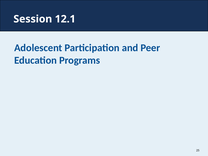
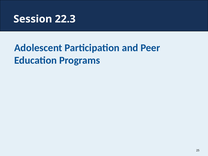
12.1: 12.1 -> 22.3 (65, 19)
